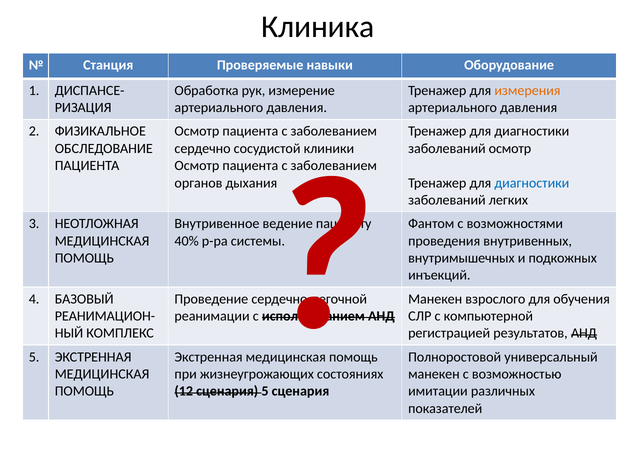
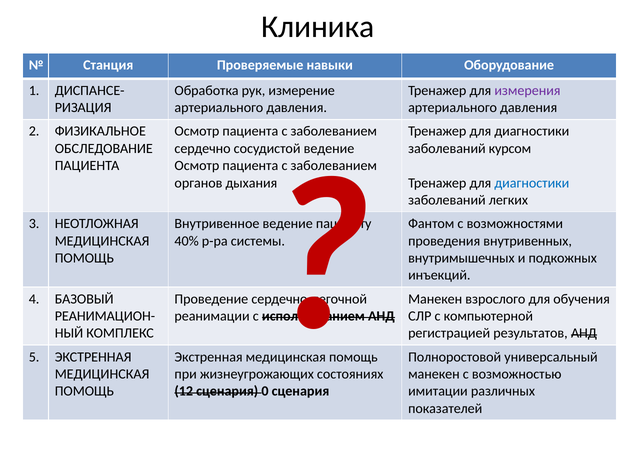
измерения colour: orange -> purple (527, 91)
сосудистой клиники: клиники -> ведение (329, 149)
заболеваний осмотр: осмотр -> курсом (510, 149)
сценария 5: 5 -> 0 (265, 392)
